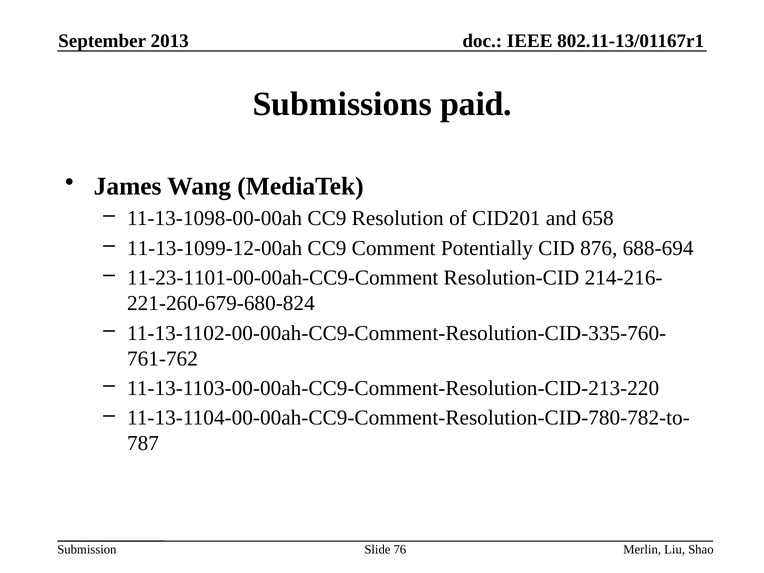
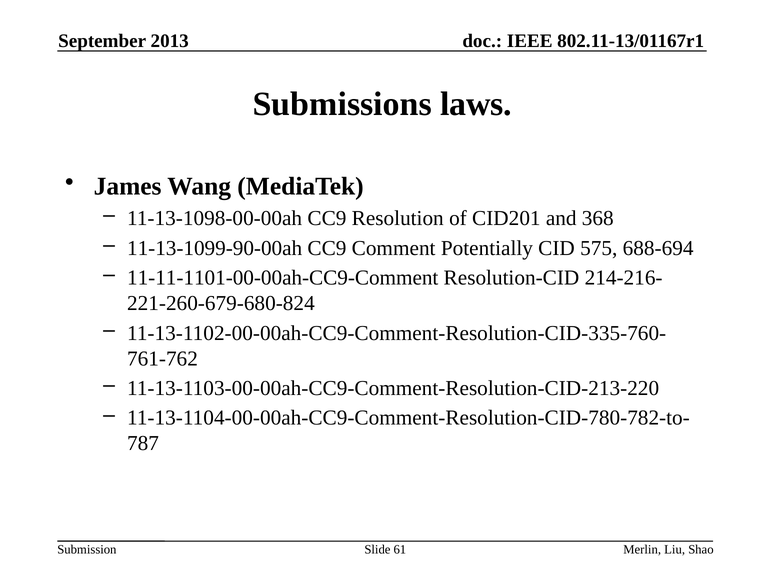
paid: paid -> laws (476, 104)
658: 658 -> 368 (598, 218)
11-13-1099-12-00ah: 11-13-1099-12-00ah -> 11-13-1099-90-00ah (215, 248)
876: 876 -> 575 (599, 248)
11-23-1101-00-00ah-CC9-Comment: 11-23-1101-00-00ah-CC9-Comment -> 11-11-1101-00-00ah-CC9-Comment (283, 278)
76: 76 -> 61 (400, 550)
